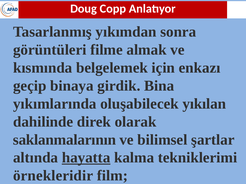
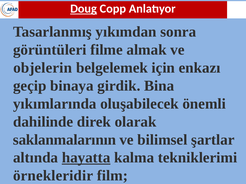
Doug underline: none -> present (84, 9)
kısmında: kısmında -> objelerin (43, 68)
yıkılan: yıkılan -> önemli (204, 104)
